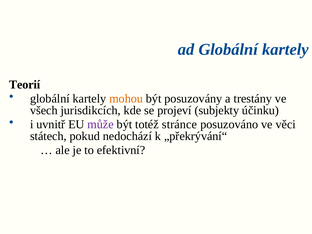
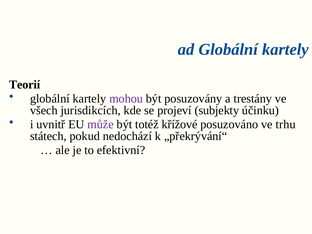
mohou colour: orange -> purple (126, 99)
stránce: stránce -> křížové (180, 124)
věci: věci -> trhu (286, 124)
